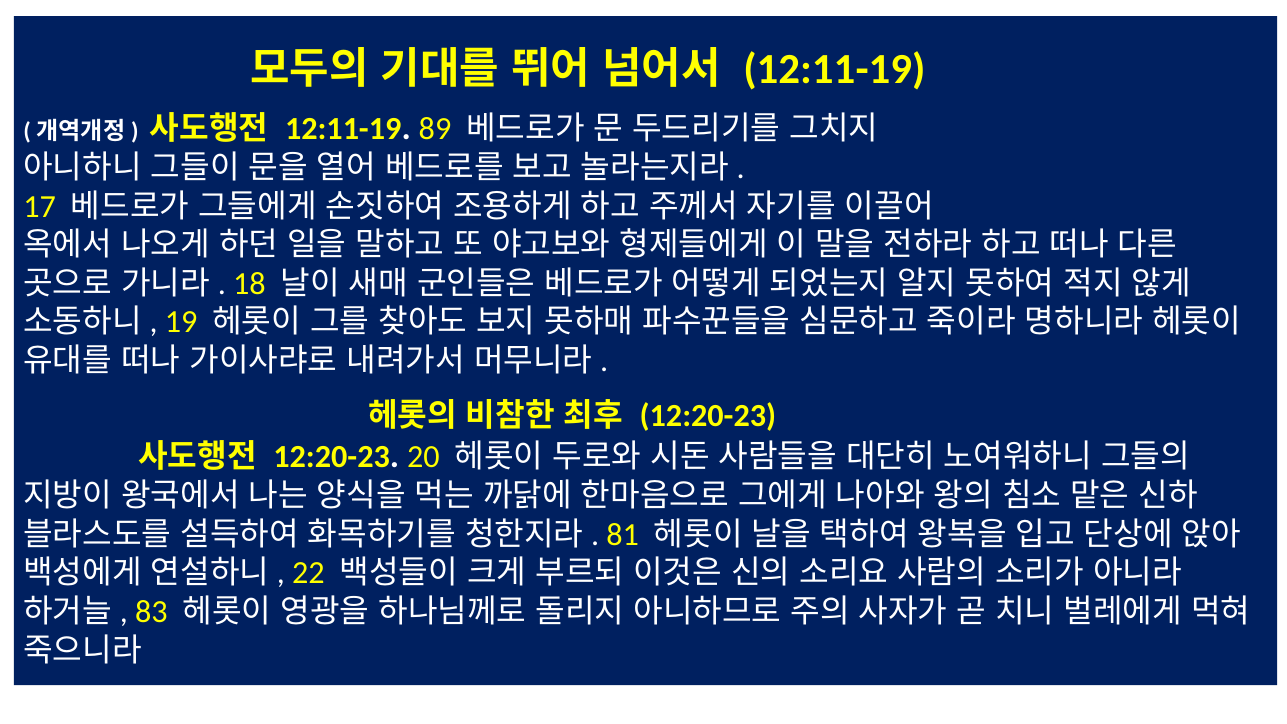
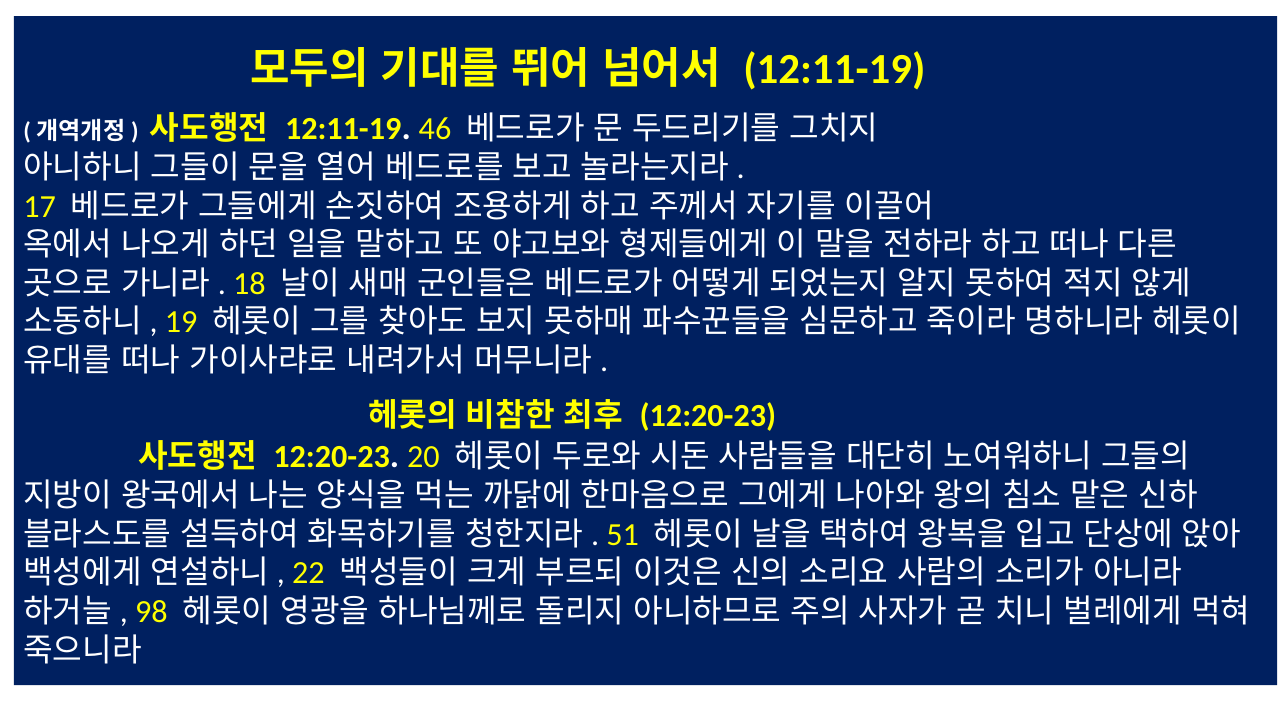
89: 89 -> 46 (435, 129)
81: 81 -> 51 (623, 535)
83: 83 -> 98 (151, 612)
